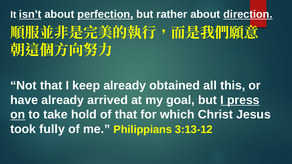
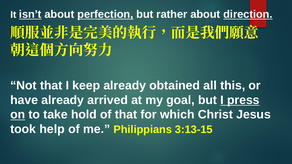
fully: fully -> help (52, 129)
3:13-12: 3:13-12 -> 3:13-15 (194, 130)
